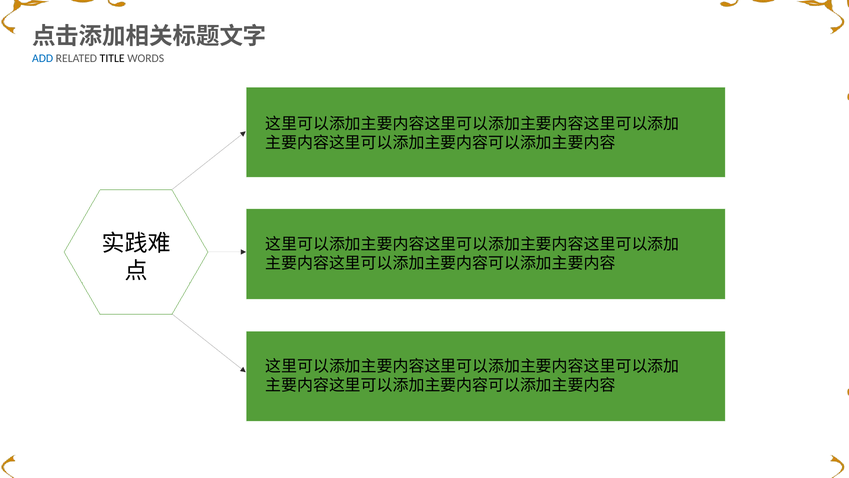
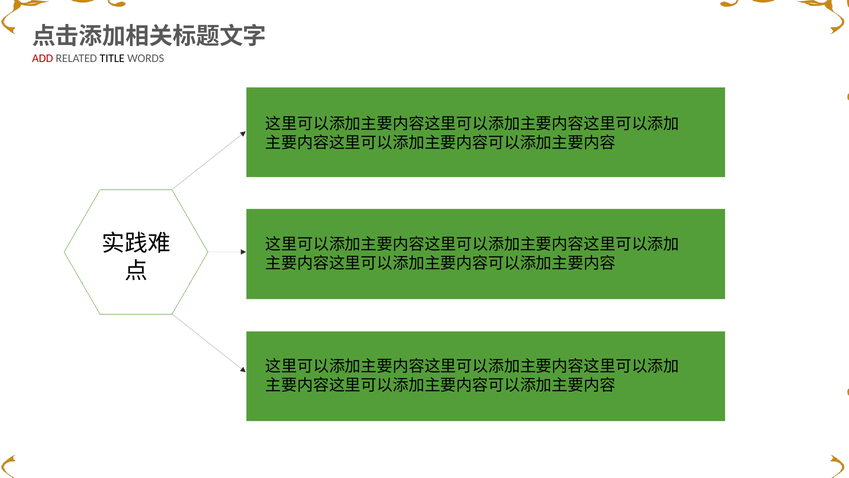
ADD colour: blue -> red (43, 58)
